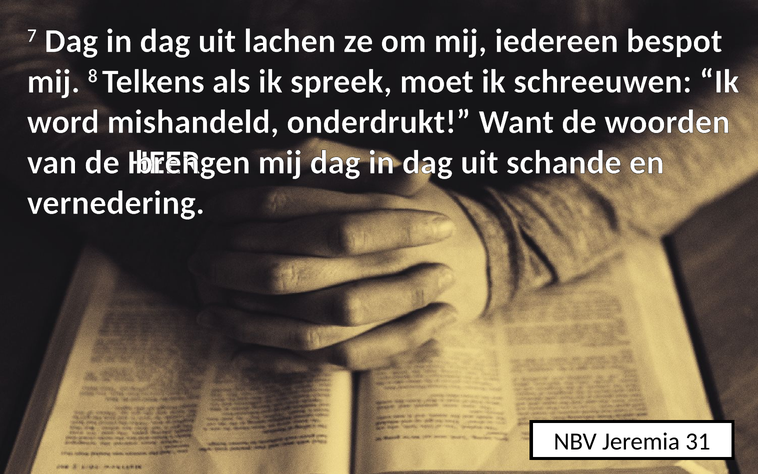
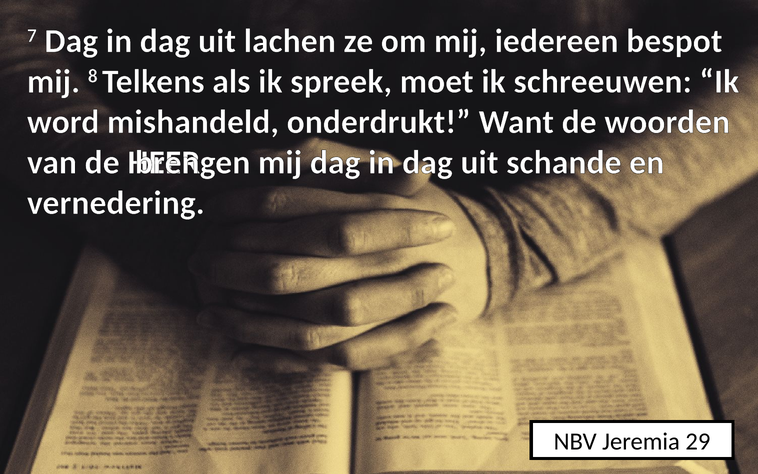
31: 31 -> 29 (698, 442)
